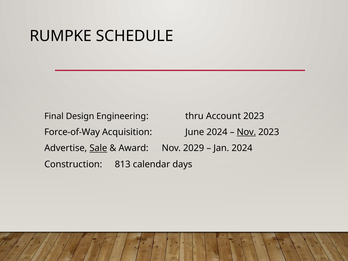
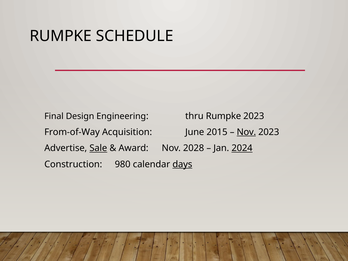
thru Account: Account -> Rumpke (223, 116)
Force-of-Way: Force-of-Way -> From-of-Way (72, 132)
June 2024: 2024 -> 2015 (217, 132)
2029: 2029 -> 2028 (194, 148)
2024 underline: none -> present (242, 148)
813: 813 -> 980 (123, 164)
days underline: none -> present (182, 164)
